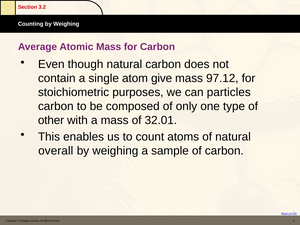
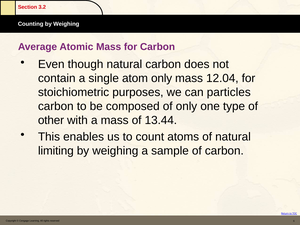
atom give: give -> only (162, 78)
97.12: 97.12 -> 12.04 (222, 78)
32.01: 32.01 -> 13.44 (161, 120)
overall: overall -> limiting (56, 151)
